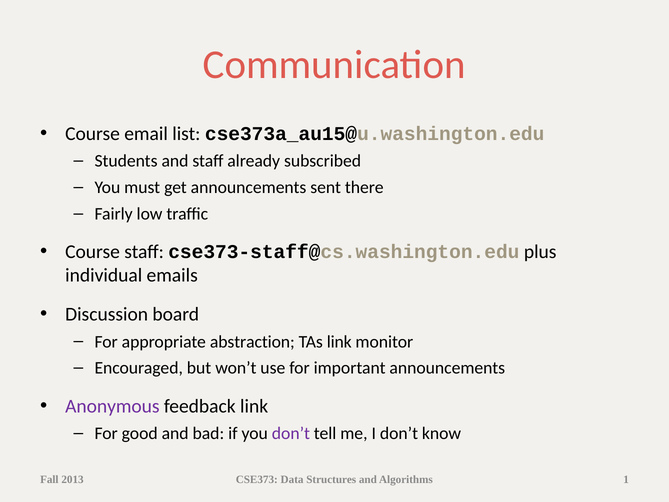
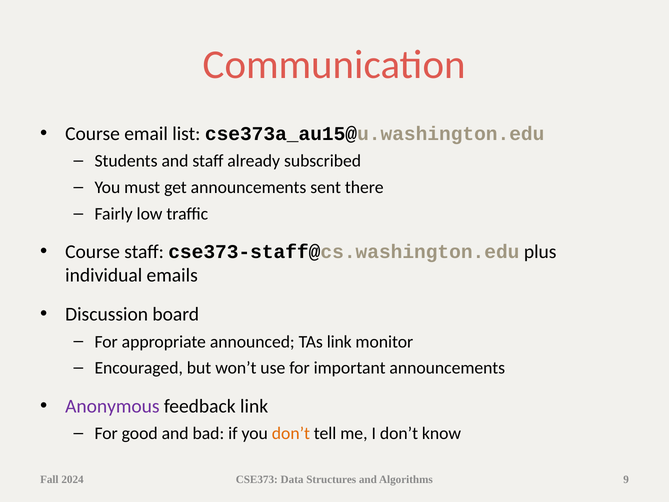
abstraction: abstraction -> announced (252, 342)
don’t colour: purple -> orange (291, 433)
2013: 2013 -> 2024 (73, 479)
1: 1 -> 9 (626, 479)
